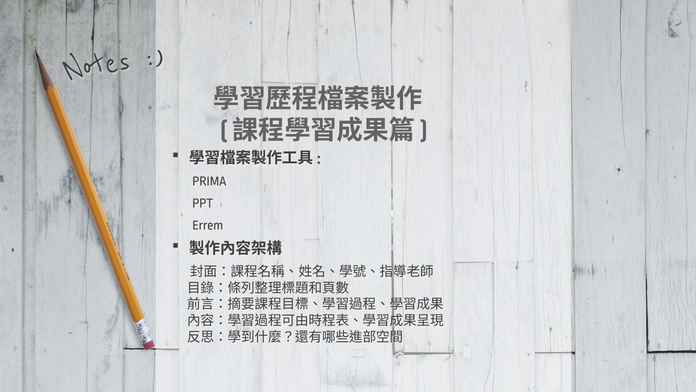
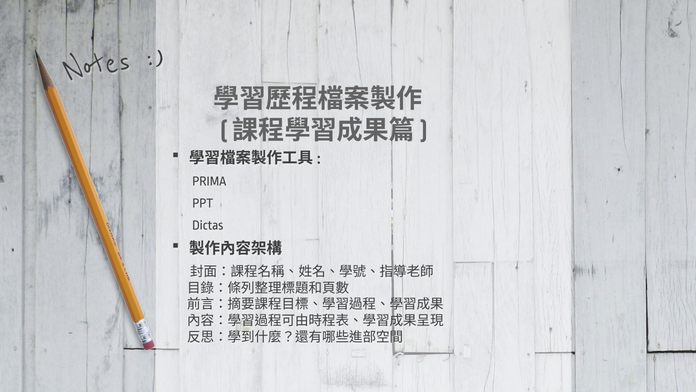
Errem: Errem -> Dictas (208, 225)
